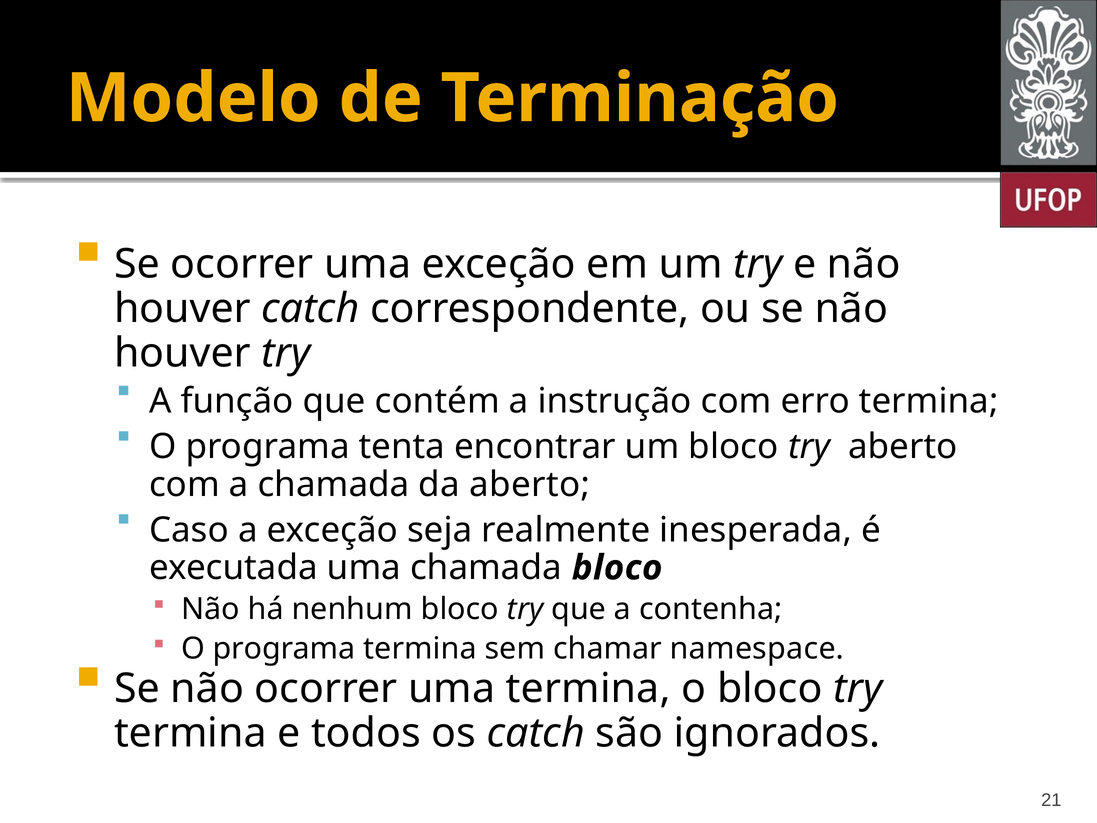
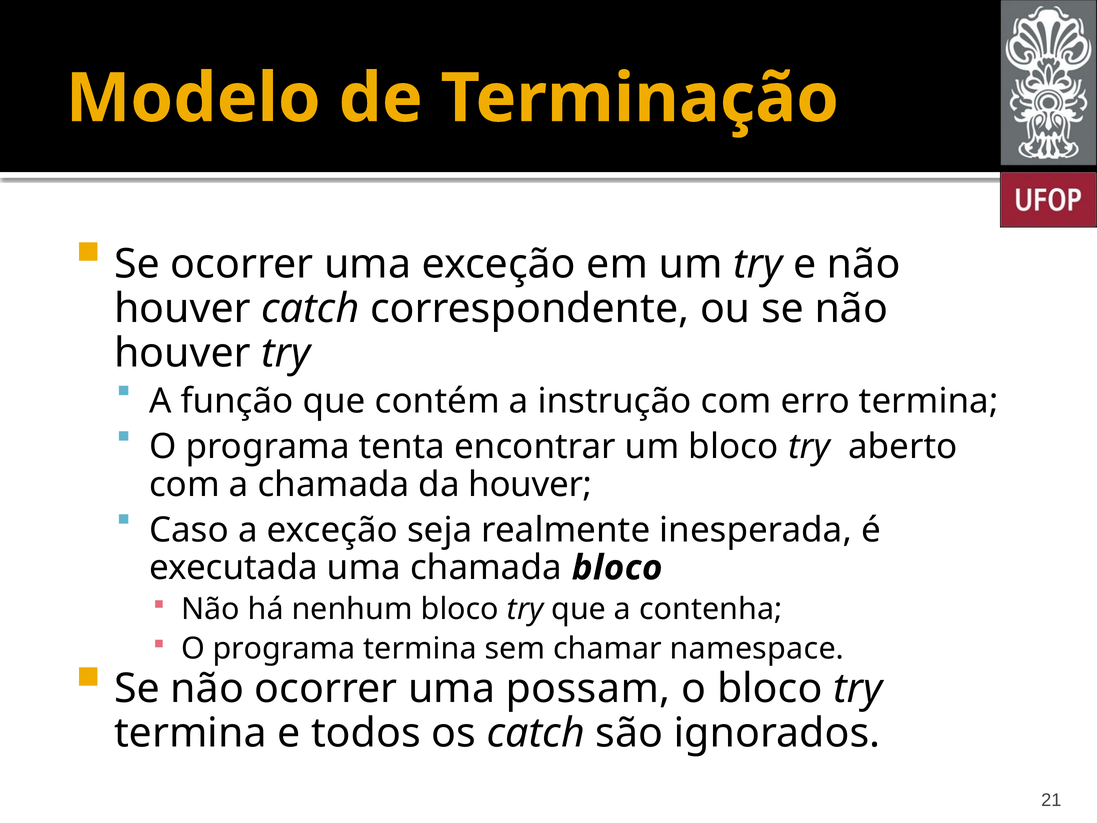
da aberto: aberto -> houver (530, 484)
uma termina: termina -> possam (588, 689)
